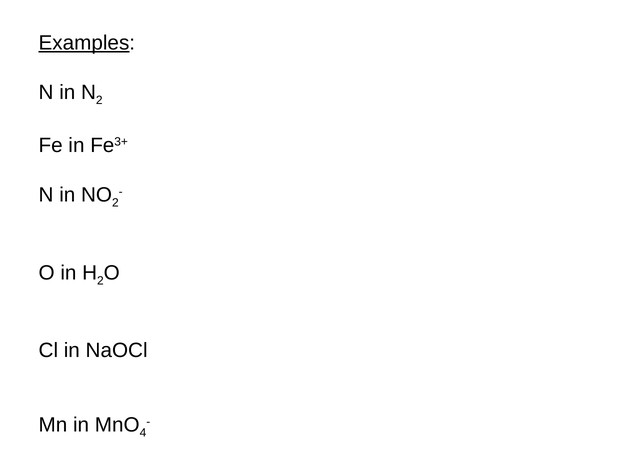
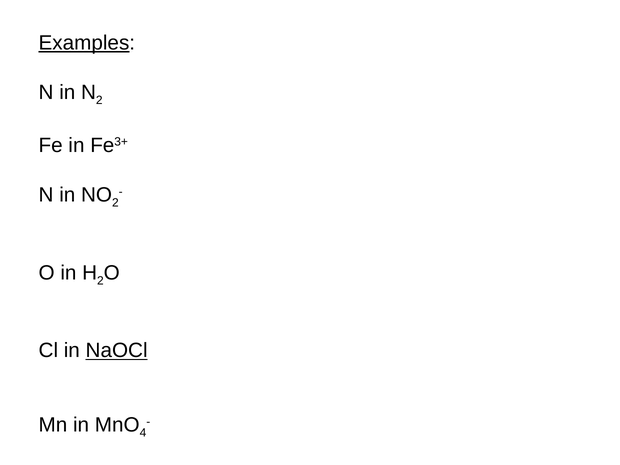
NaOCl underline: none -> present (117, 351)
